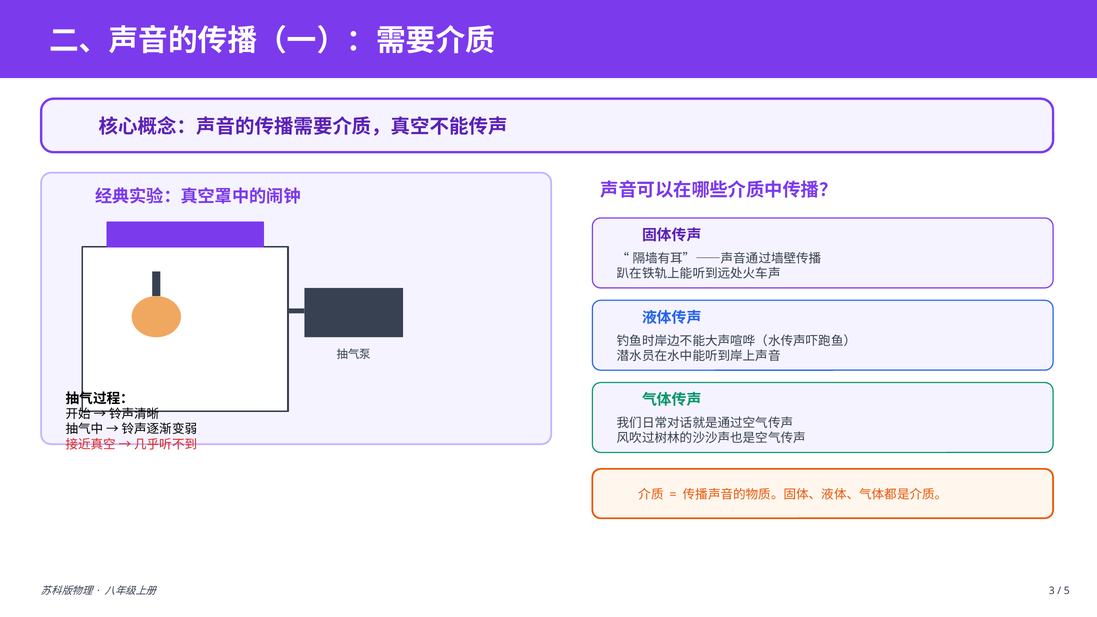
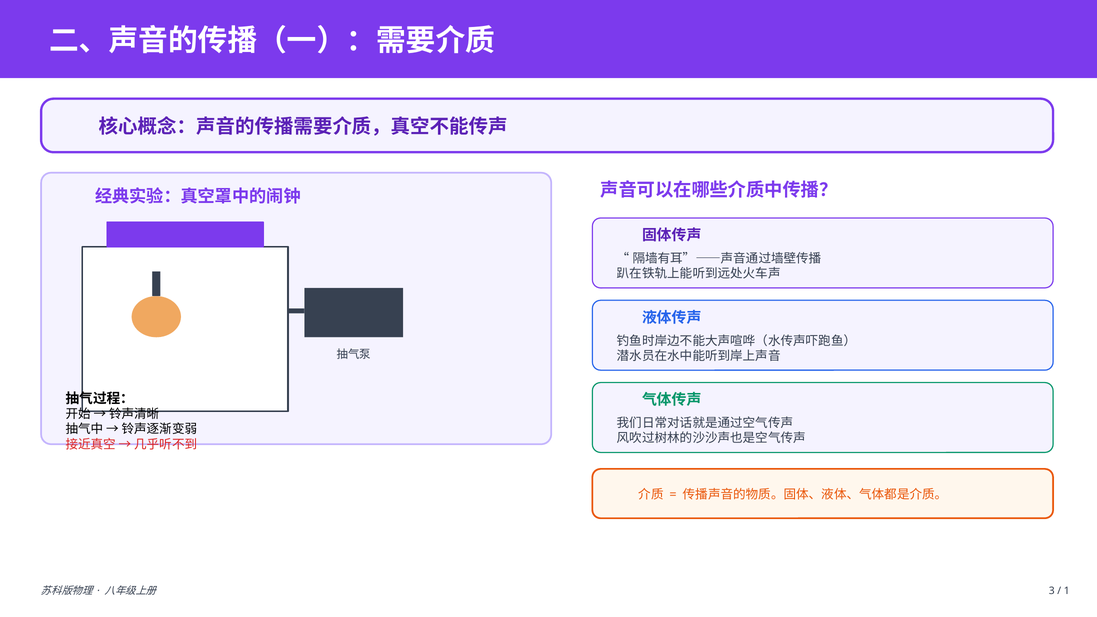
5: 5 -> 1 (1067, 591)
